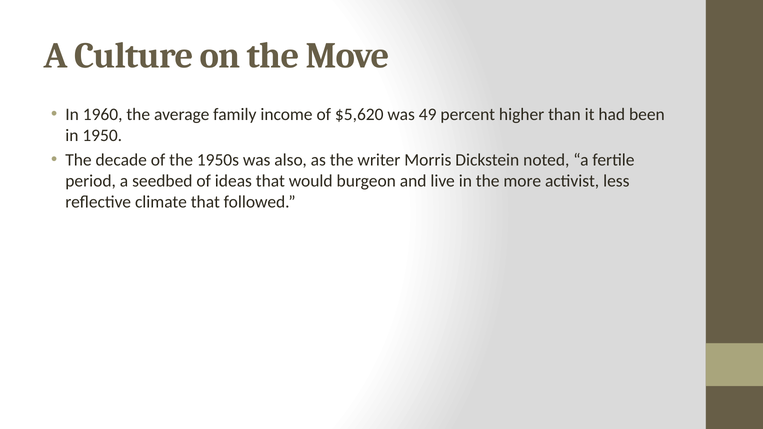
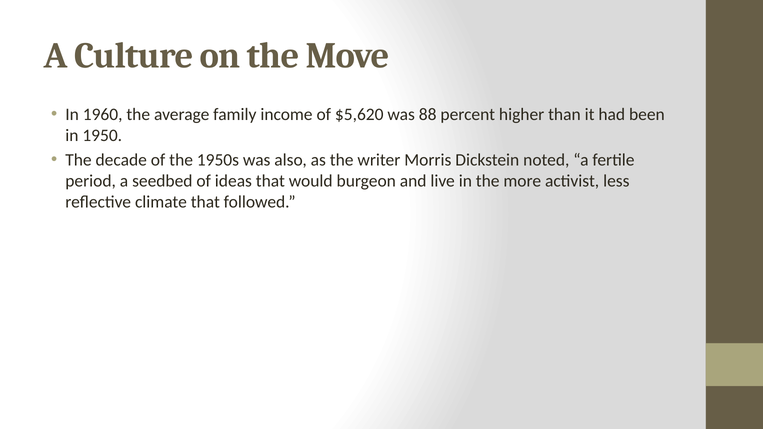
49: 49 -> 88 (428, 115)
